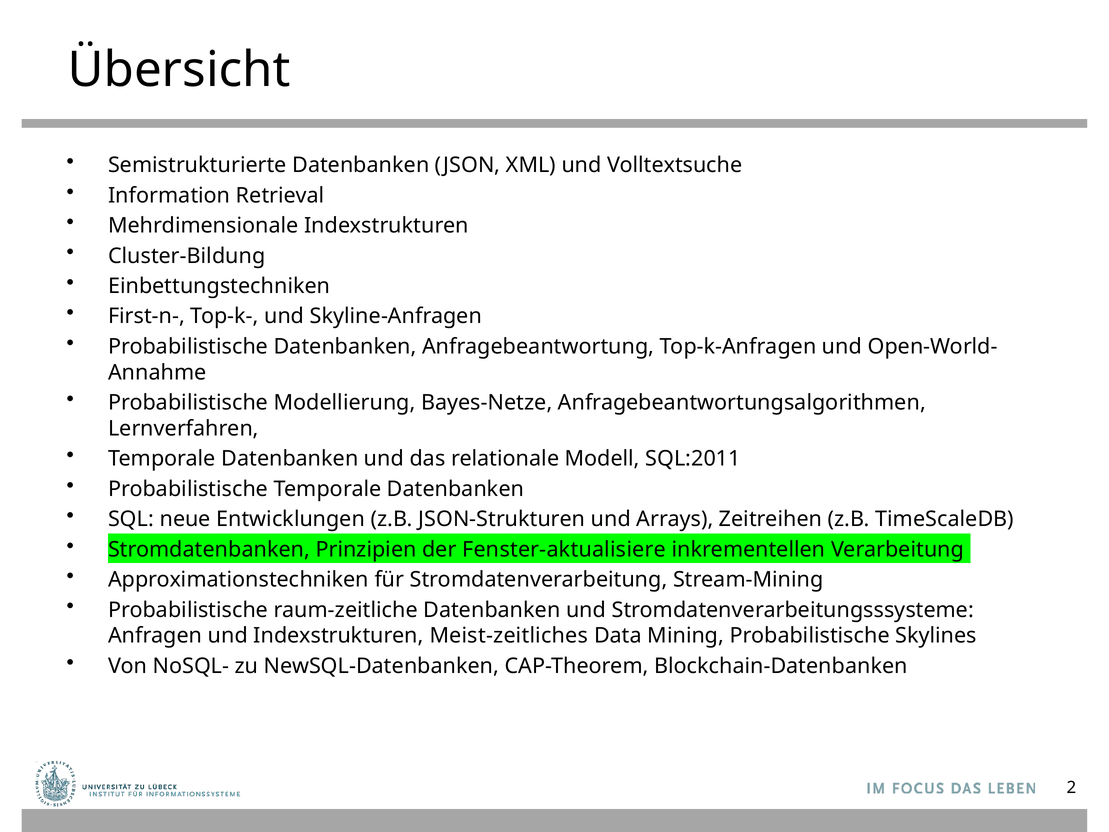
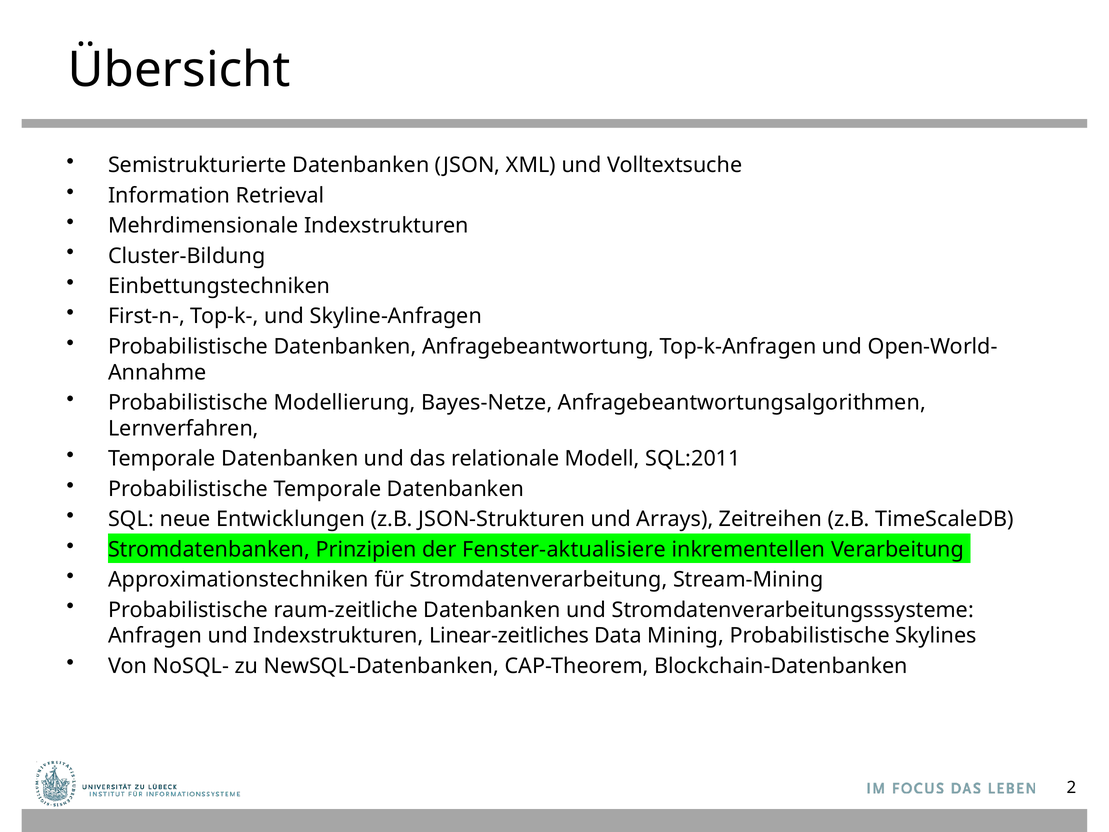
Meist-zeitliches: Meist-zeitliches -> Linear-zeitliches (509, 636)
